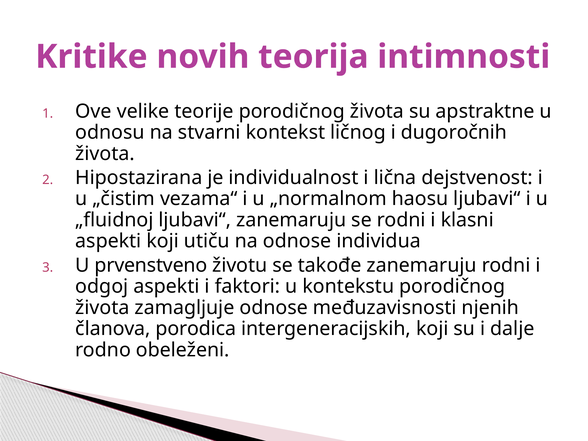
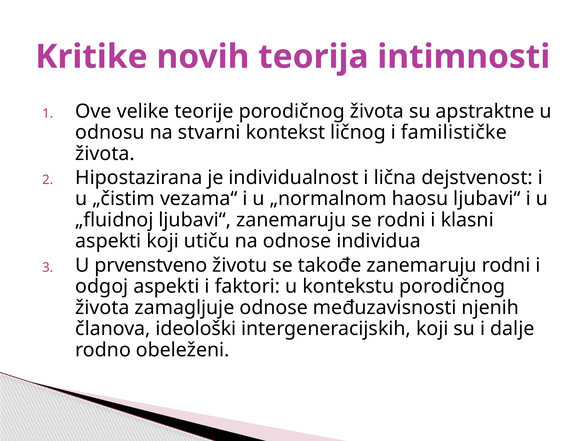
dugoročnih: dugoročnih -> familističke (454, 132)
porodica: porodica -> ideološki (196, 329)
